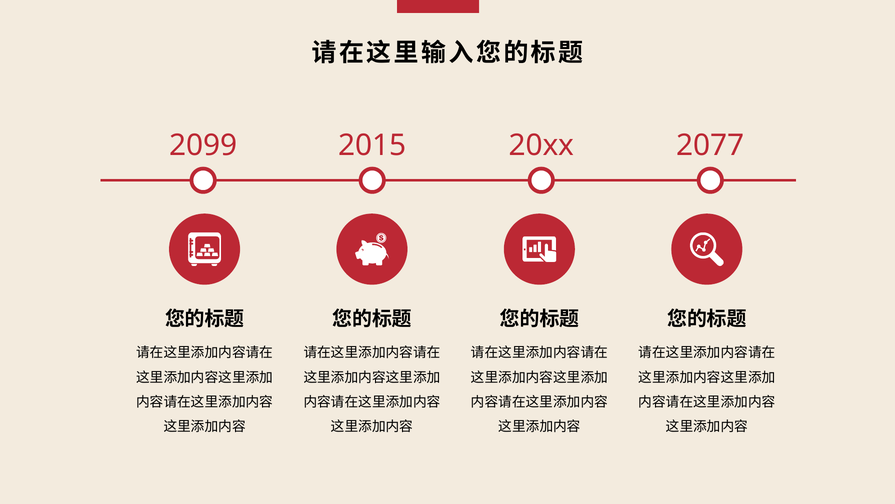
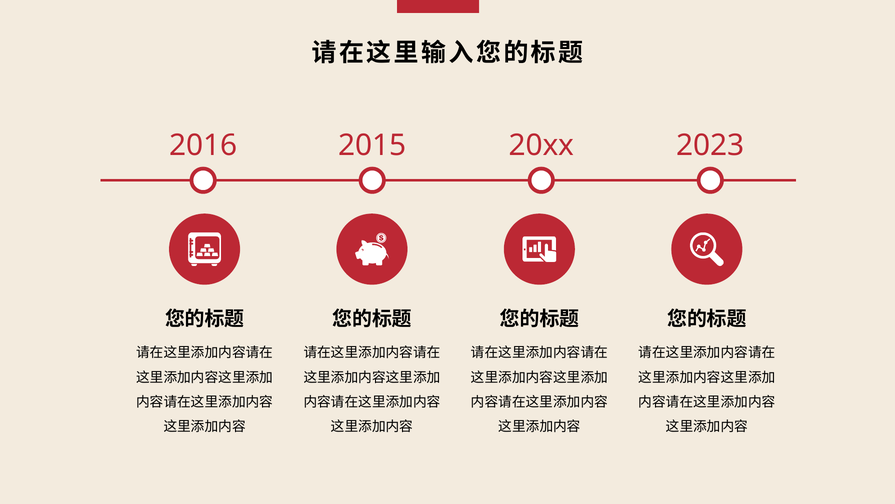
2099: 2099 -> 2016 (203, 145)
2077: 2077 -> 2023 (710, 145)
